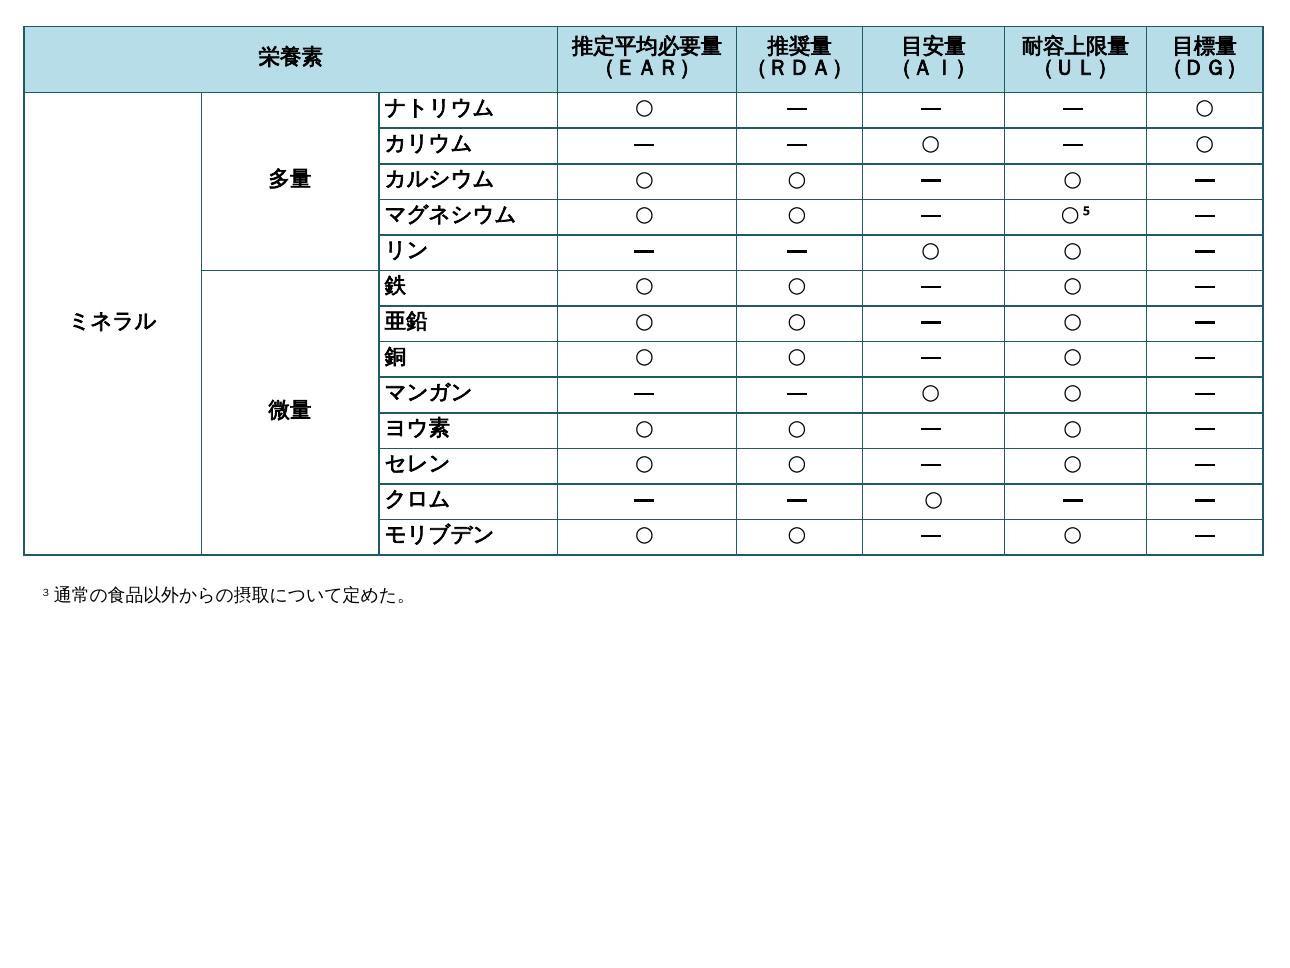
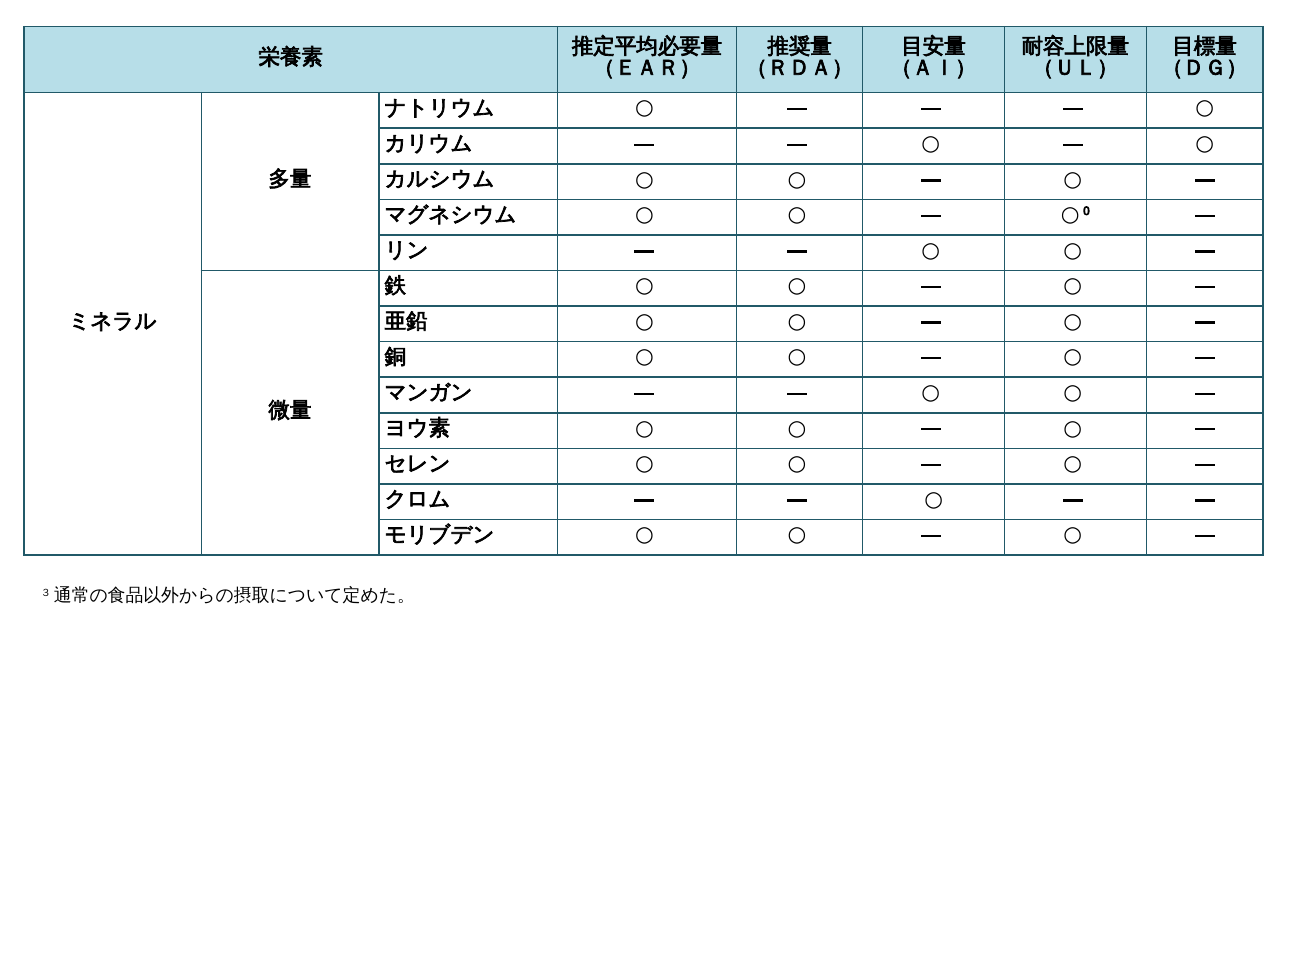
5: 5 -> 0 (1086, 211)
